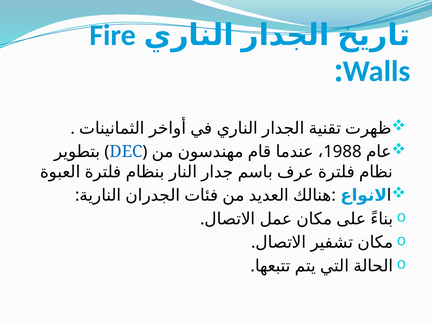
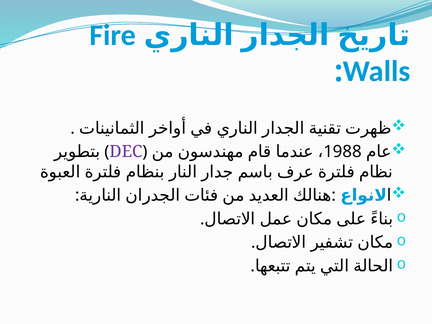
DEC colour: blue -> purple (126, 152)
